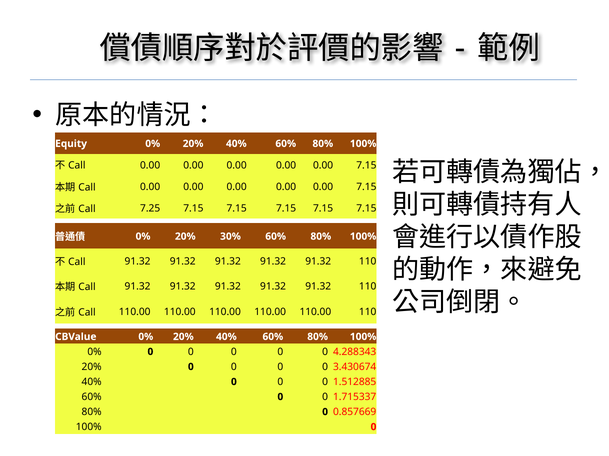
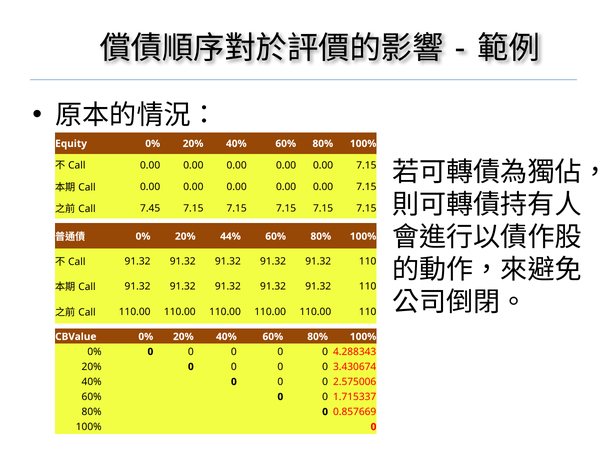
7.25: 7.25 -> 7.45 (150, 209)
30%: 30% -> 44% (230, 237)
1.512885: 1.512885 -> 2.575006 (355, 382)
